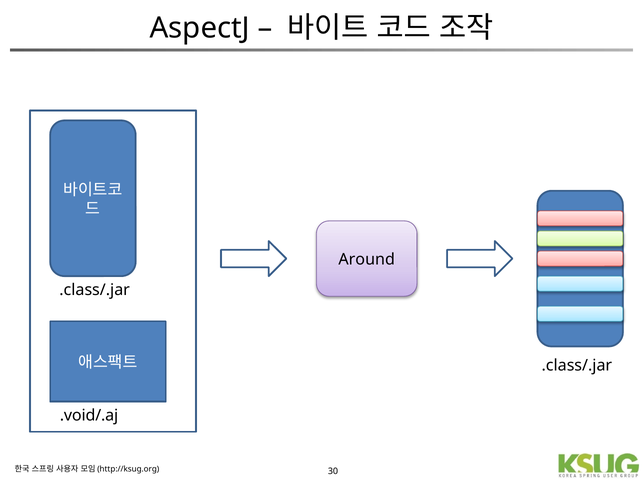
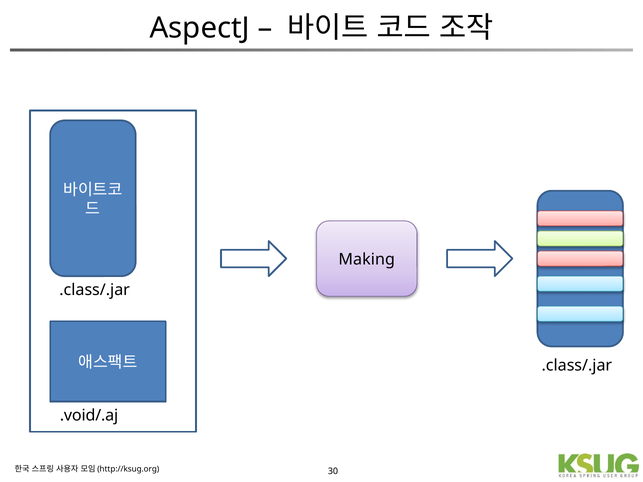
Around: Around -> Making (367, 260)
